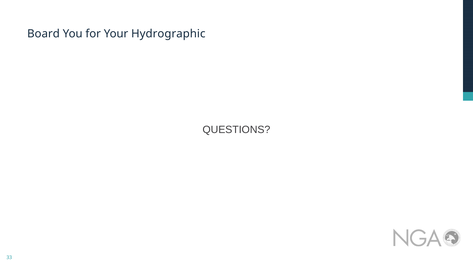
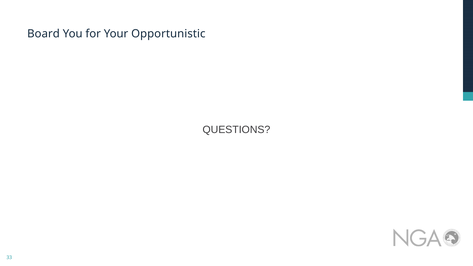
Hydrographic: Hydrographic -> Opportunistic (168, 34)
